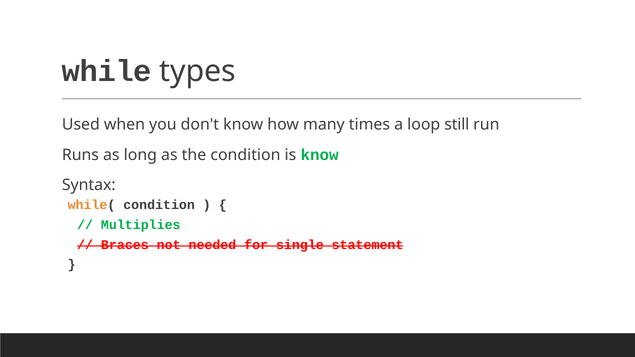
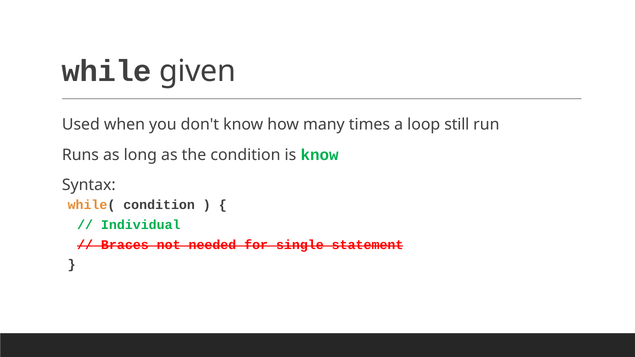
types: types -> given (198, 71)
Multiplies: Multiplies -> Individual (141, 225)
